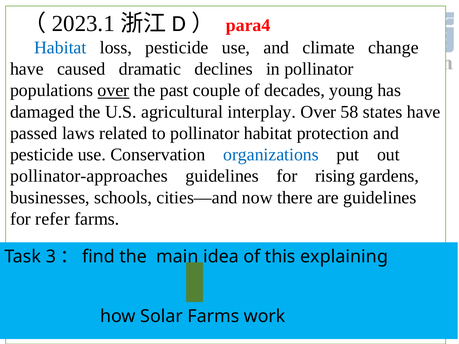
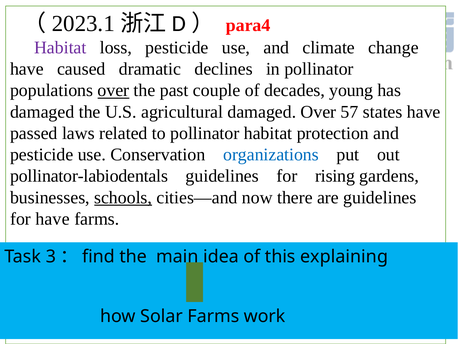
Habitat colour: blue -> purple (60, 48)
agricultural interplay: interplay -> damaged (262, 112)
58: 58 -> 57 (350, 112)
pollinator-approaches: pollinator-approaches -> pollinator-labiodentals (89, 176)
schools underline: none -> present (123, 198)
for refer: refer -> have (53, 219)
